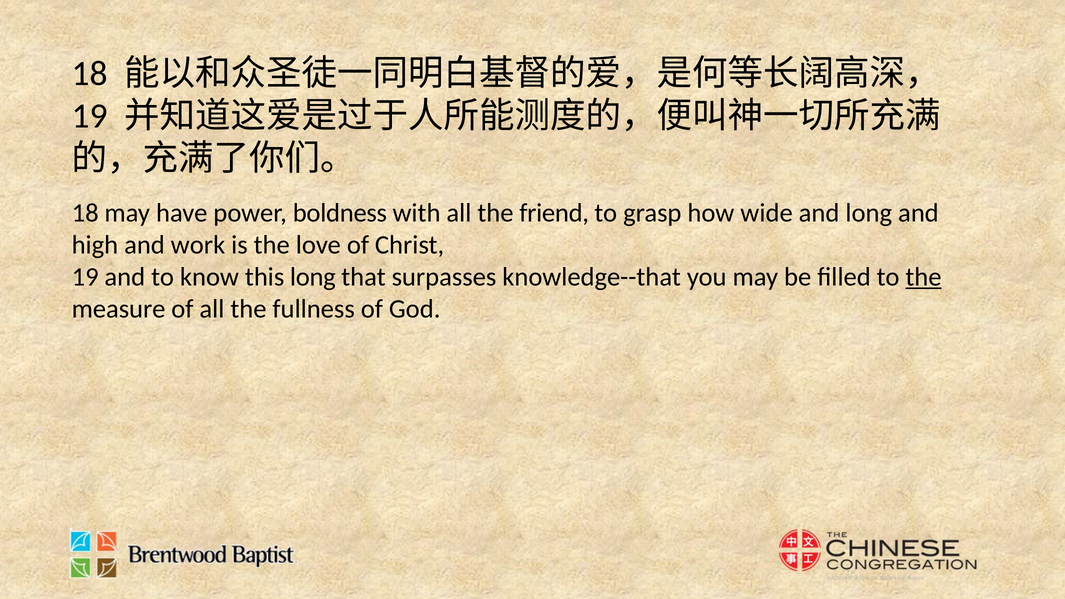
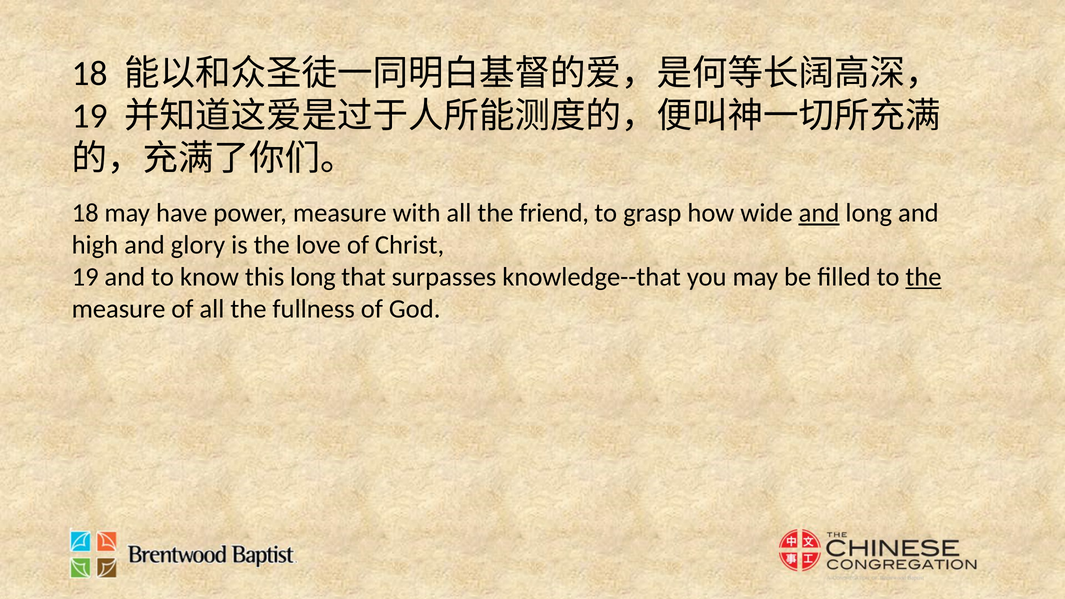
power boldness: boldness -> measure (340, 213)
and underline: none -> present (819, 213)
work: work -> glory (198, 245)
